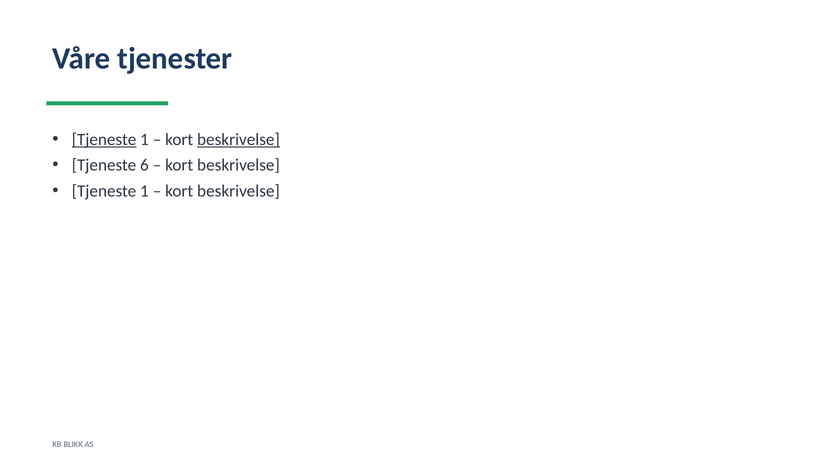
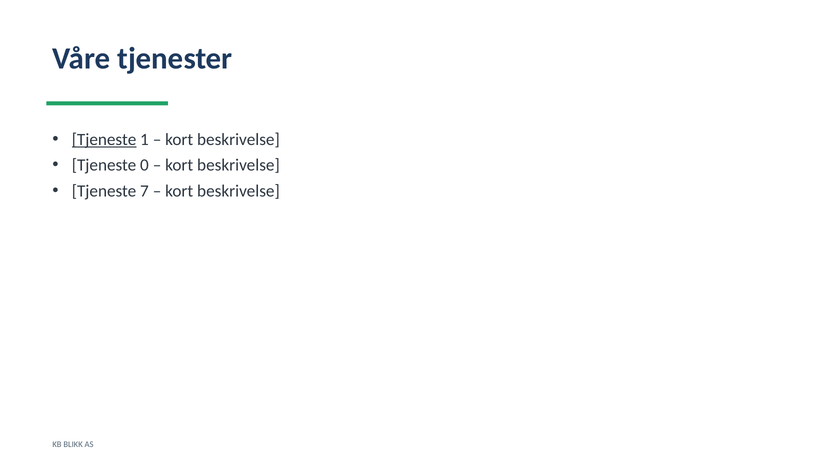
beskrivelse underline: present -> none (238, 140)
6: 6 -> 0 (144, 165)
1: 1 -> 7 (144, 191)
